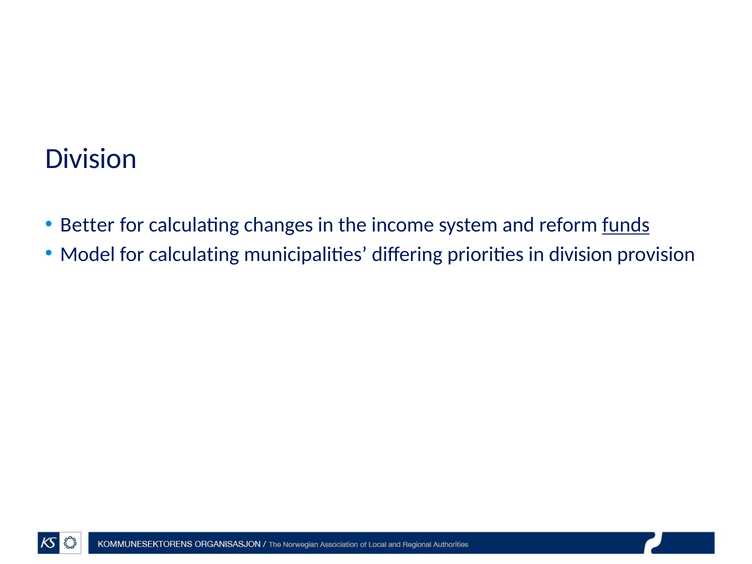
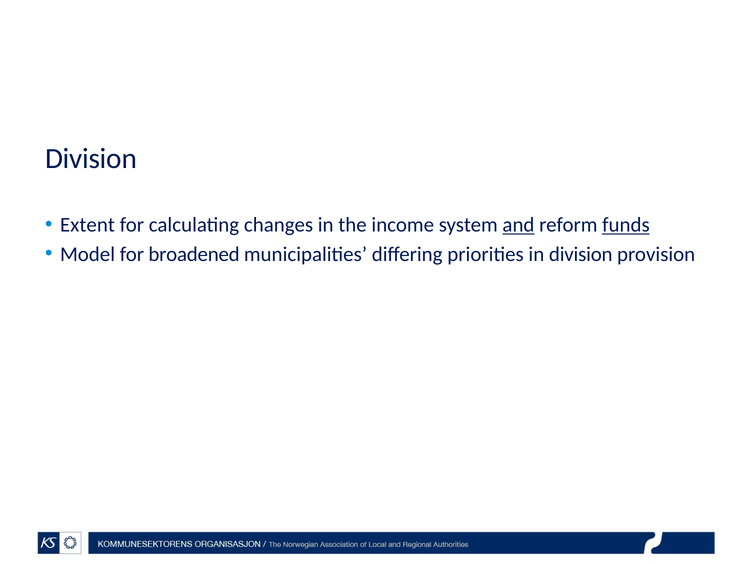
Better: Better -> Extent (87, 225)
and underline: none -> present (518, 225)
Model for calculating: calculating -> broadened (194, 254)
